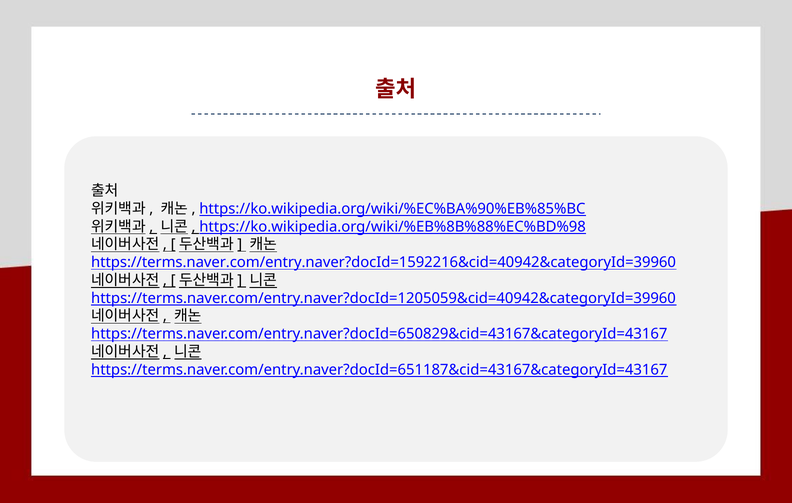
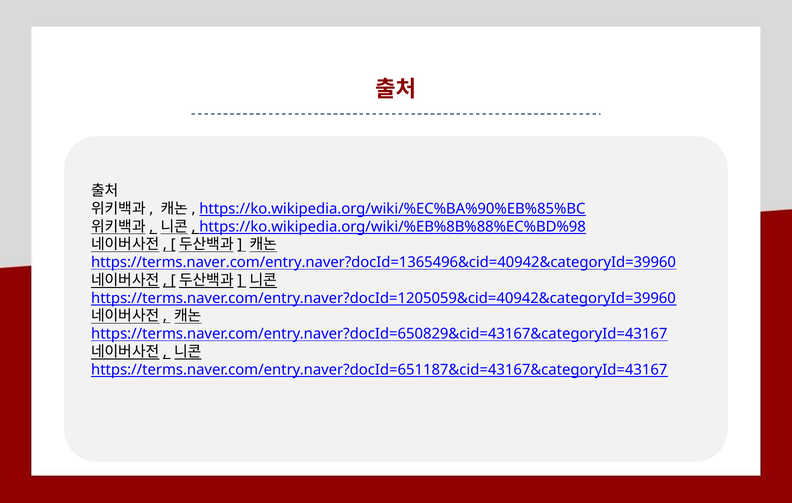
https://terms.naver.com/entry.naver?docId=1592216&cid=40942&categoryId=39960: https://terms.naver.com/entry.naver?docId=1592216&cid=40942&categoryId=39960 -> https://terms.naver.com/entry.naver?docId=1365496&cid=40942&categoryId=39960 (384, 262)
